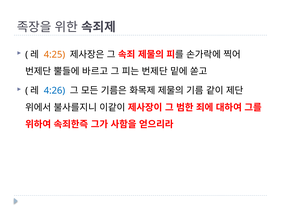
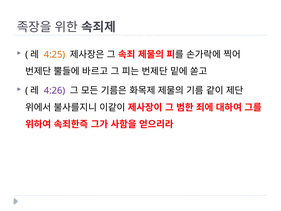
4:26 colour: blue -> purple (54, 91)
